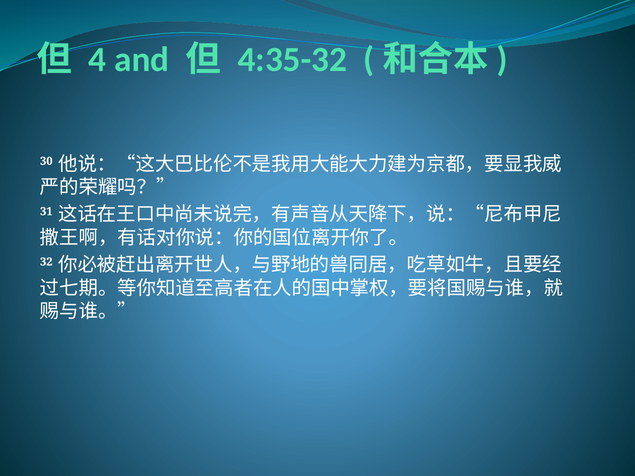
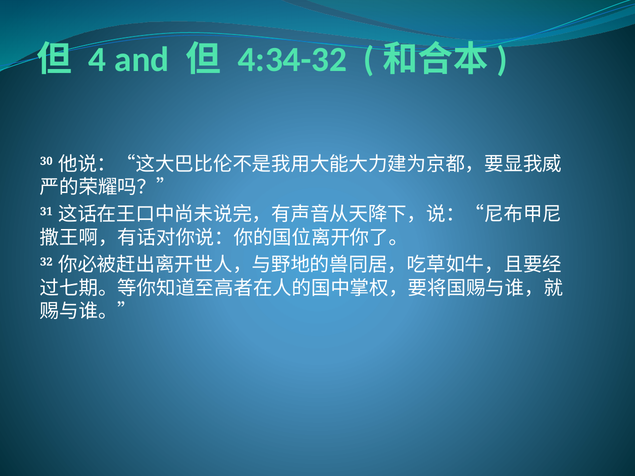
4:35-32: 4:35-32 -> 4:34-32 (292, 60)
